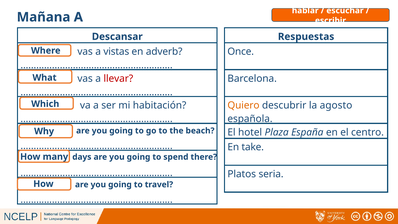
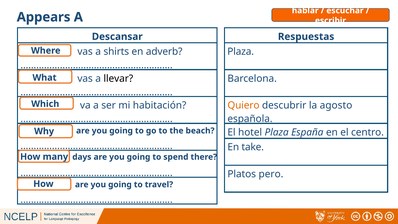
Mañana: Mañana -> Appears (44, 17)
vistas: vistas -> shirts (116, 52)
Once: Once -> Plaza (241, 52)
llevar colour: red -> black (118, 78)
seria: seria -> pero (271, 174)
